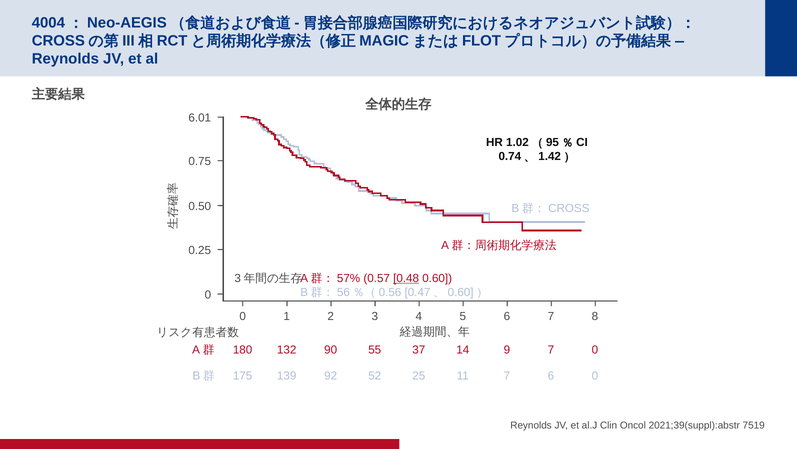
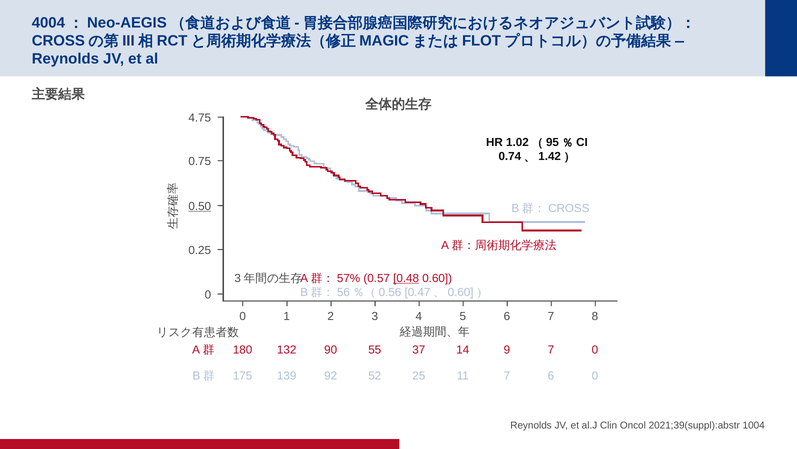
6.01: 6.01 -> 4.75 (200, 118)
0.50 underline: none -> present (200, 206)
7519: 7519 -> 1004 (754, 425)
